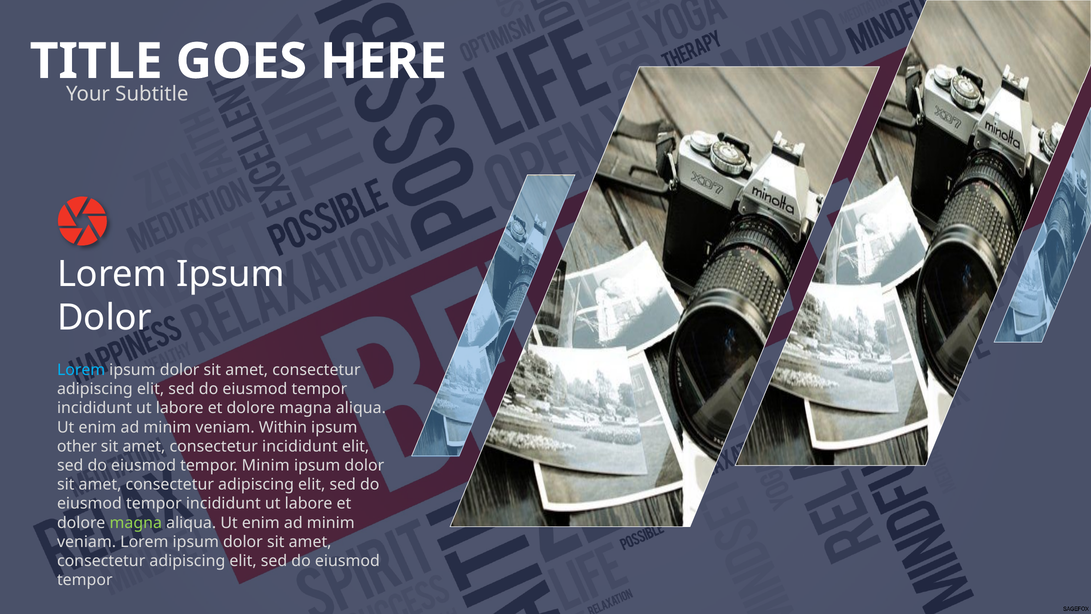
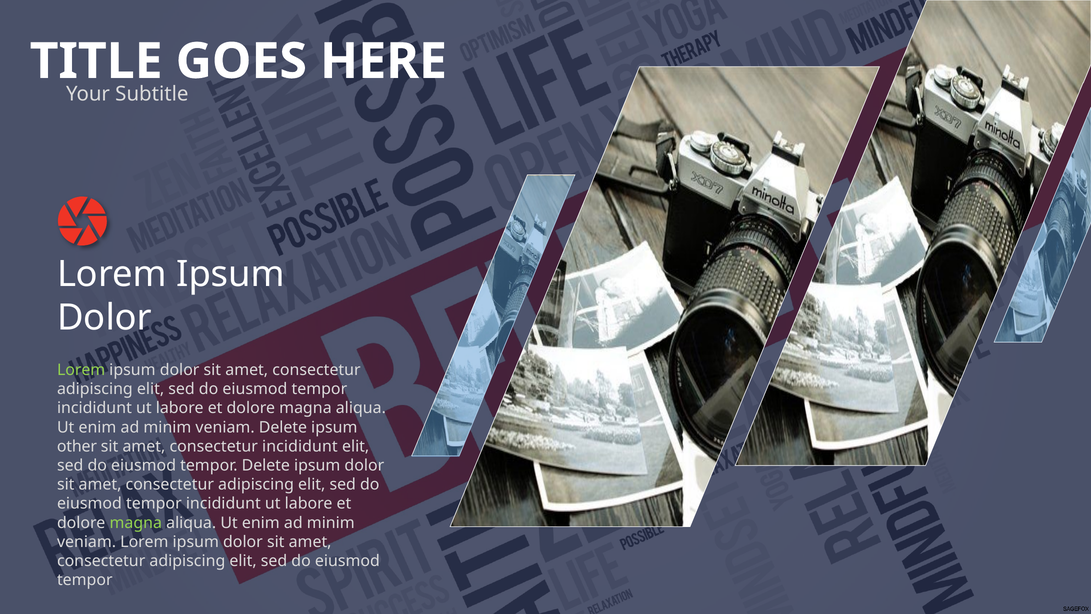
Lorem colour: light blue -> light green (81, 370)
veniam Within: Within -> Delete (283, 427)
tempor Minim: Minim -> Delete (266, 465)
